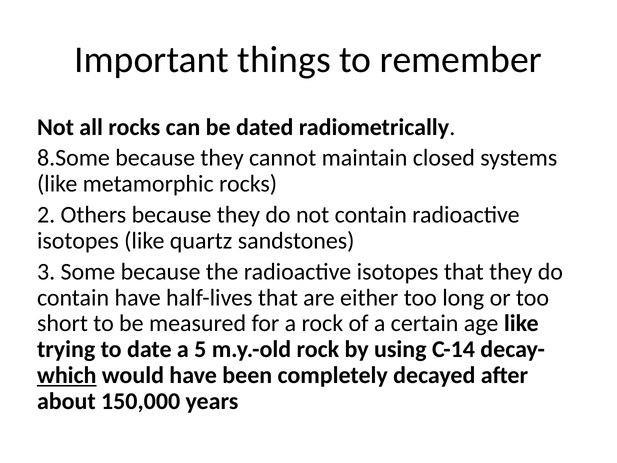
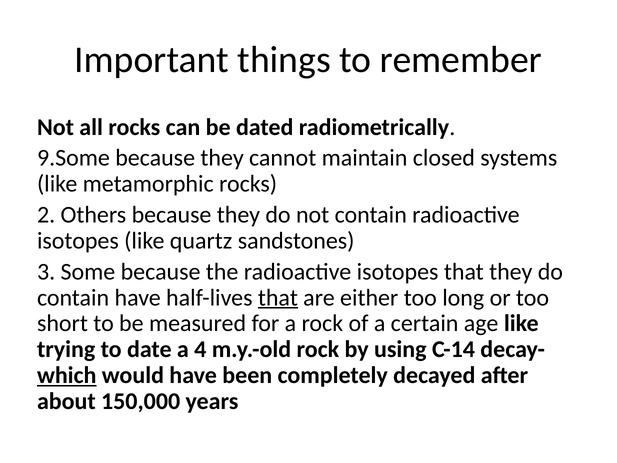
8.Some: 8.Some -> 9.Some (73, 158)
that underline: none -> present (278, 297)
5: 5 -> 4 (200, 349)
